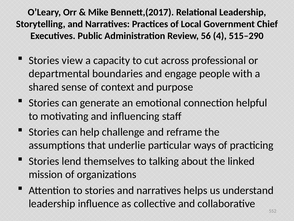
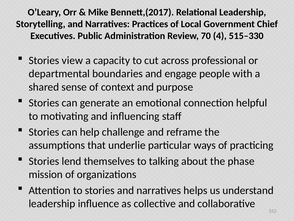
56: 56 -> 70 (206, 36)
515–290: 515–290 -> 515–330 (246, 36)
linked: linked -> phase (241, 161)
